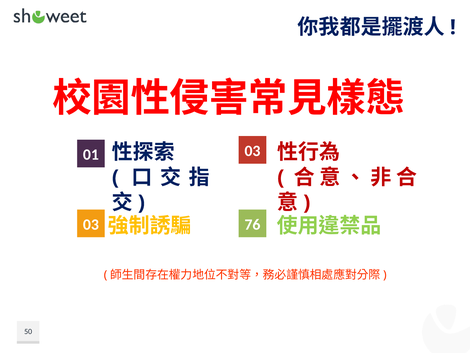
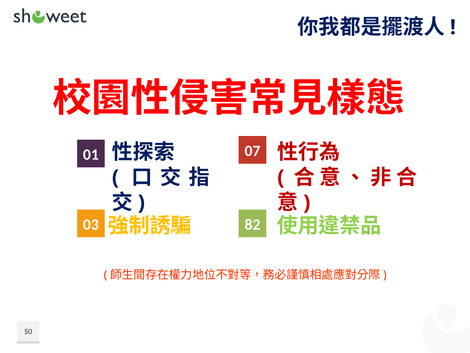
01 03: 03 -> 07 (252, 151)
76: 76 -> 82 (252, 224)
